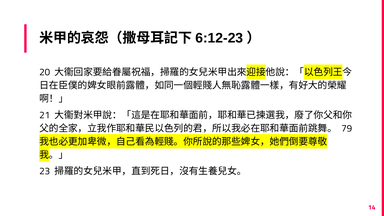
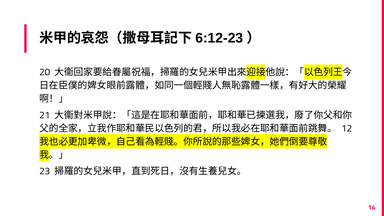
79: 79 -> 12 (347, 128)
